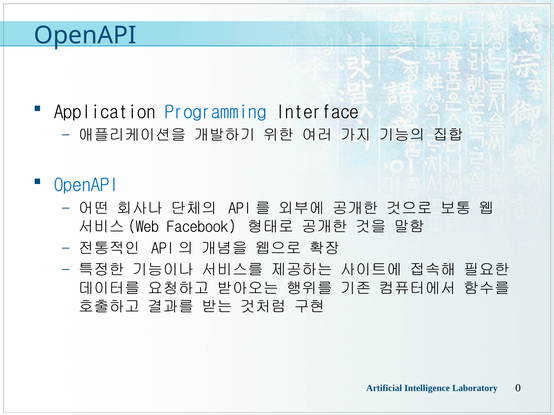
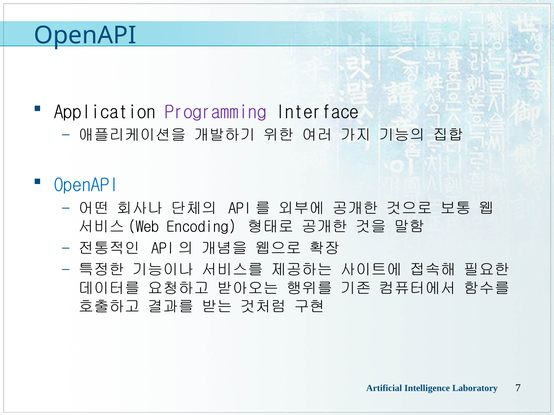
Programming colour: blue -> purple (216, 112)
Facebook: Facebook -> Encoding (201, 227)
0: 0 -> 7 (518, 388)
